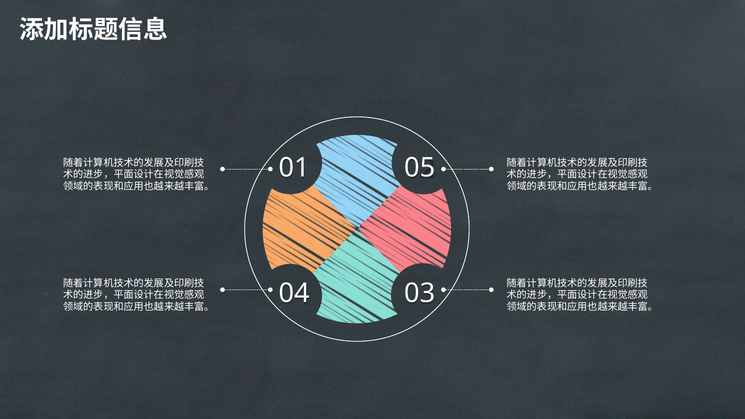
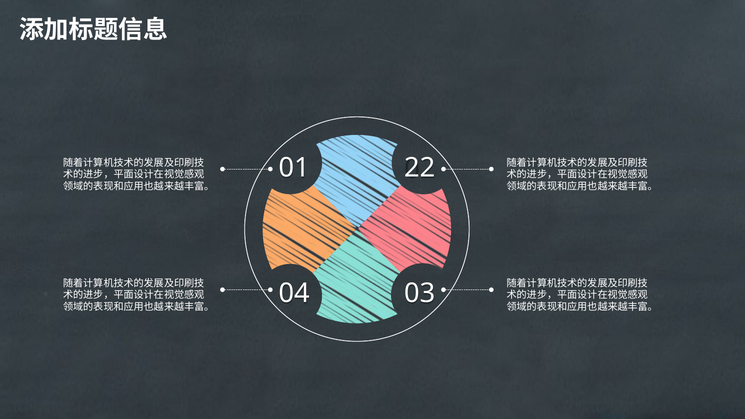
05: 05 -> 22 (420, 168)
